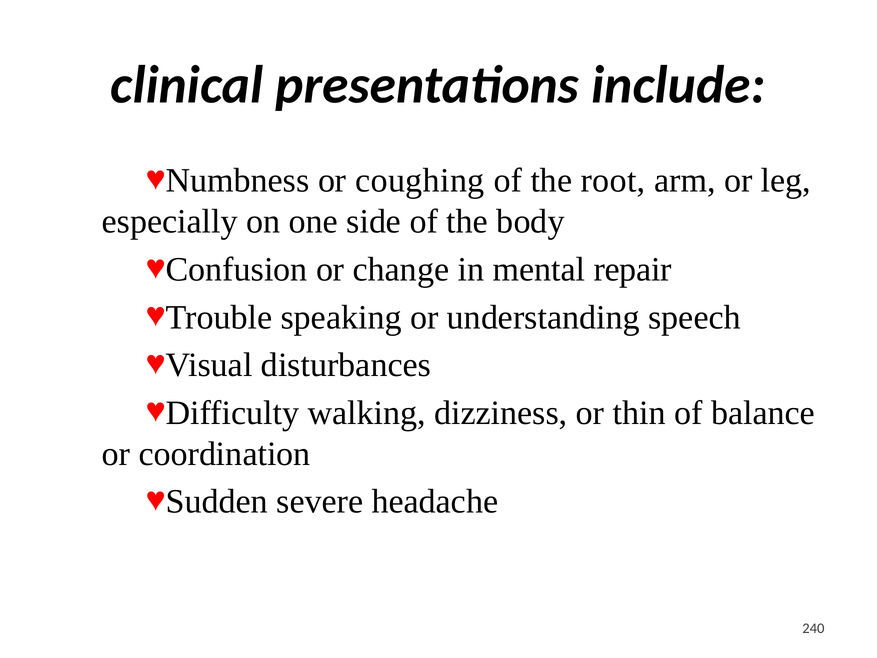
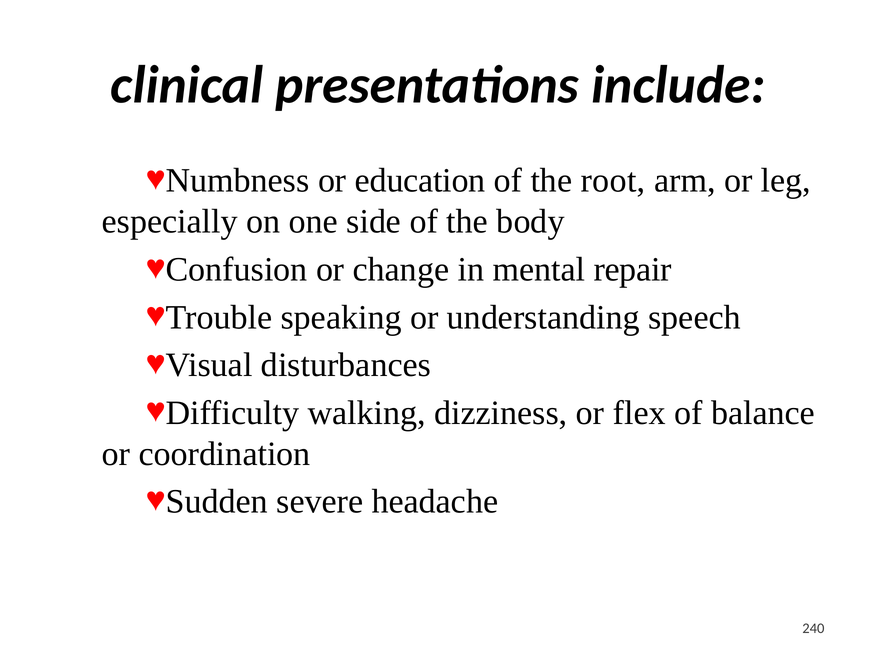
coughing: coughing -> education (420, 181)
thin: thin -> flex (639, 413)
